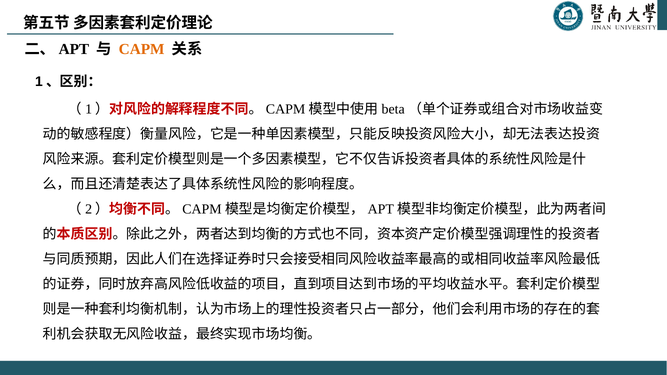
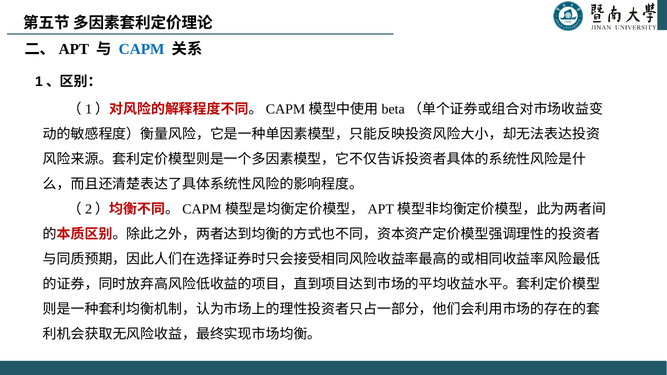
CAPM colour: orange -> blue (142, 49)
